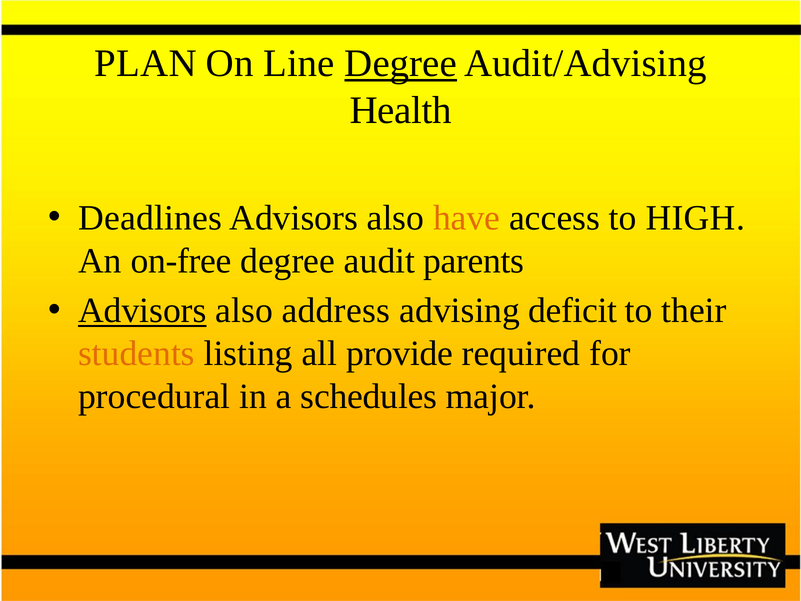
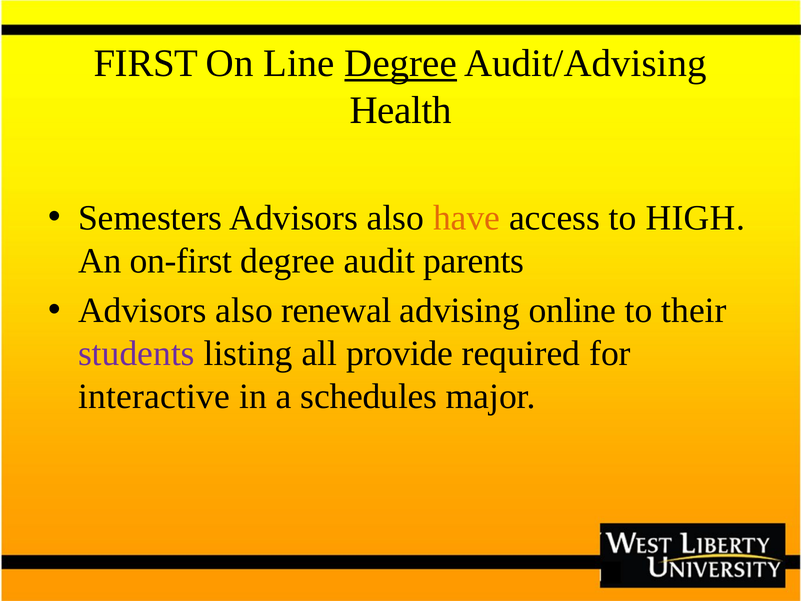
PLAN: PLAN -> FIRST (146, 63)
Deadlines: Deadlines -> Semesters (150, 218)
on-free: on-free -> on-first (181, 261)
Advisors underline: present -> none (142, 311)
address: address -> renewal (336, 311)
deficit: deficit -> online (573, 311)
students colour: orange -> purple (136, 353)
procedural: procedural -> interactive (154, 396)
